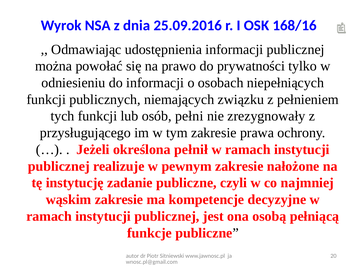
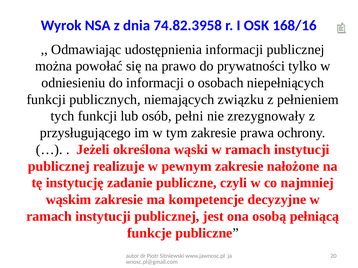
25.09.2016: 25.09.2016 -> 74.82.3958 (188, 26)
pełnił: pełnił -> wąski (191, 150)
